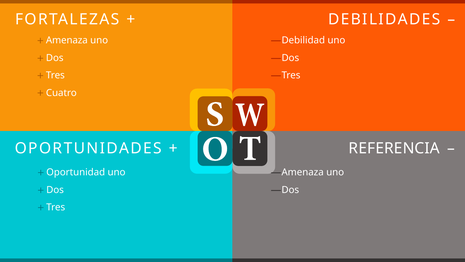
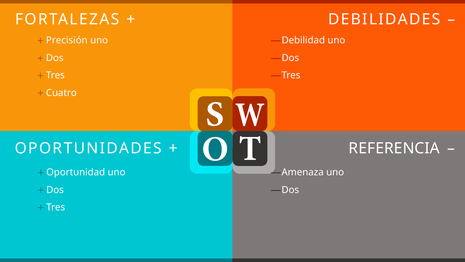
Amenaza: Amenaza -> Precisión (67, 40)
